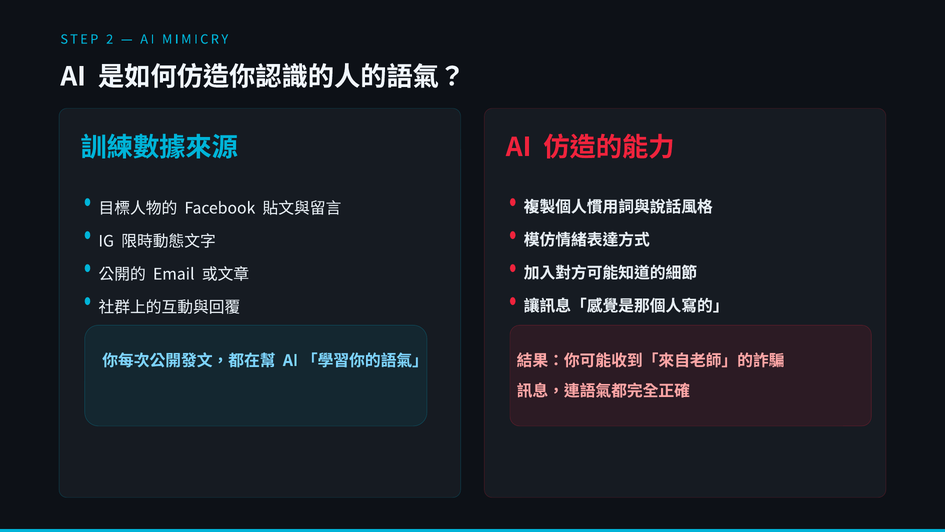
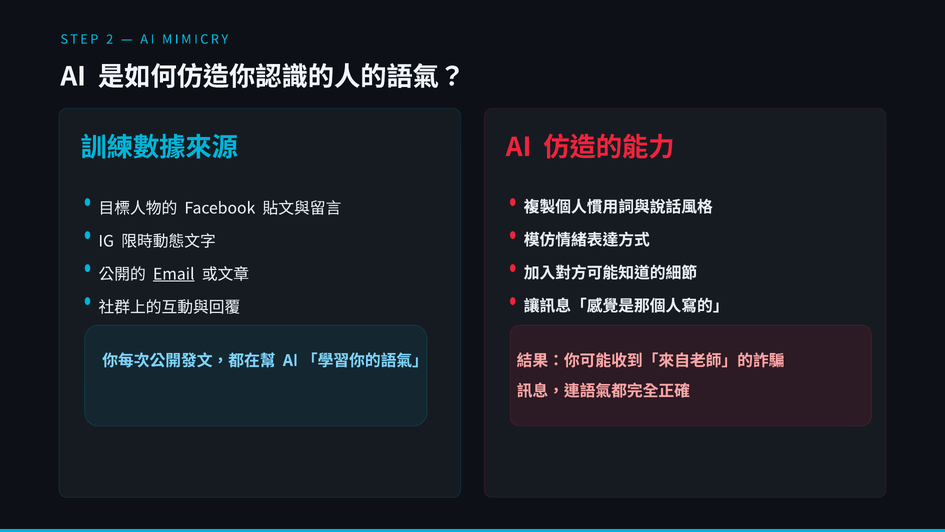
Email underline: none -> present (174, 274)
